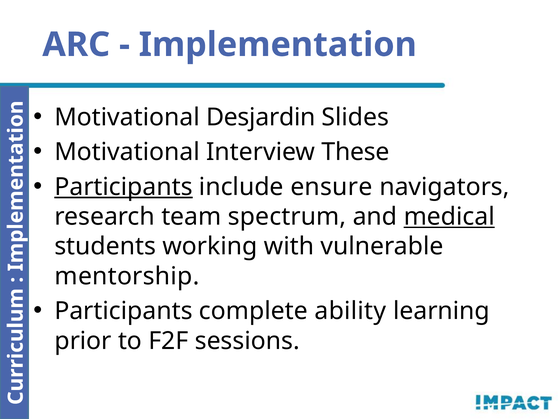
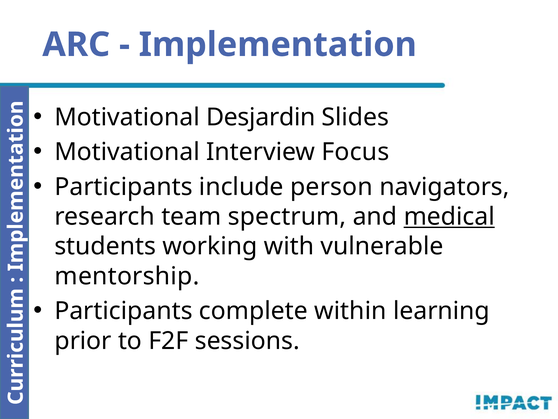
These: These -> Focus (355, 152)
Participants underline: present -> none (123, 187)
ensure: ensure -> person (331, 187)
ability: ability -> within (350, 311)
